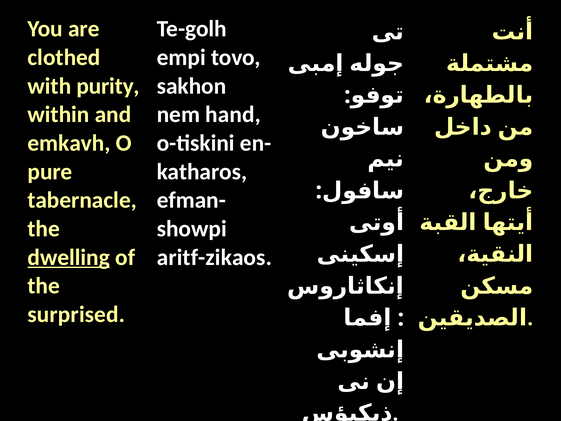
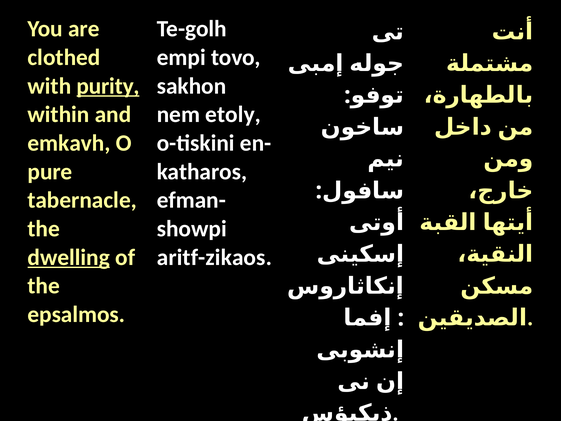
purity underline: none -> present (108, 86)
hand: hand -> etoly (233, 115)
surprised: surprised -> epsalmos (76, 314)
